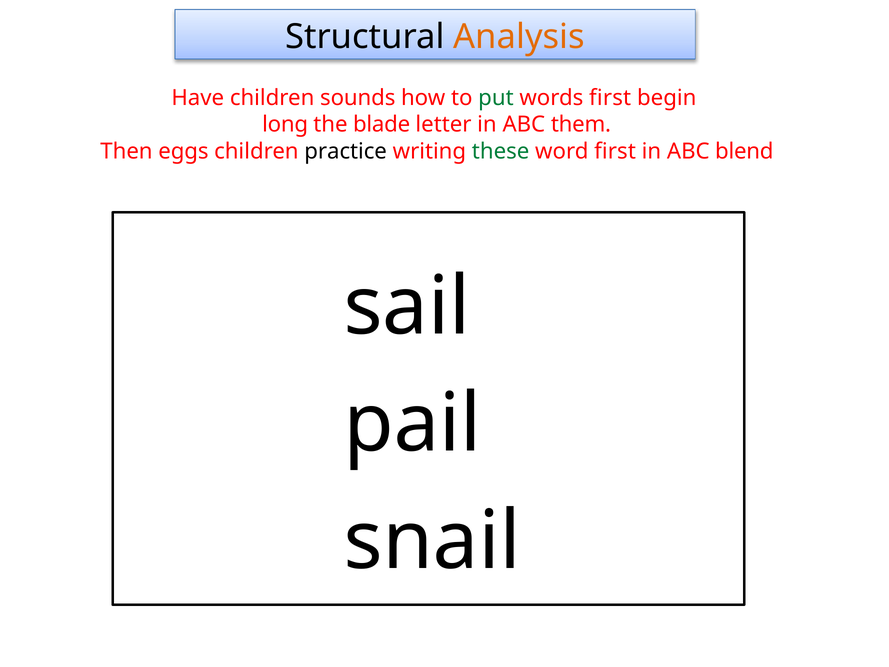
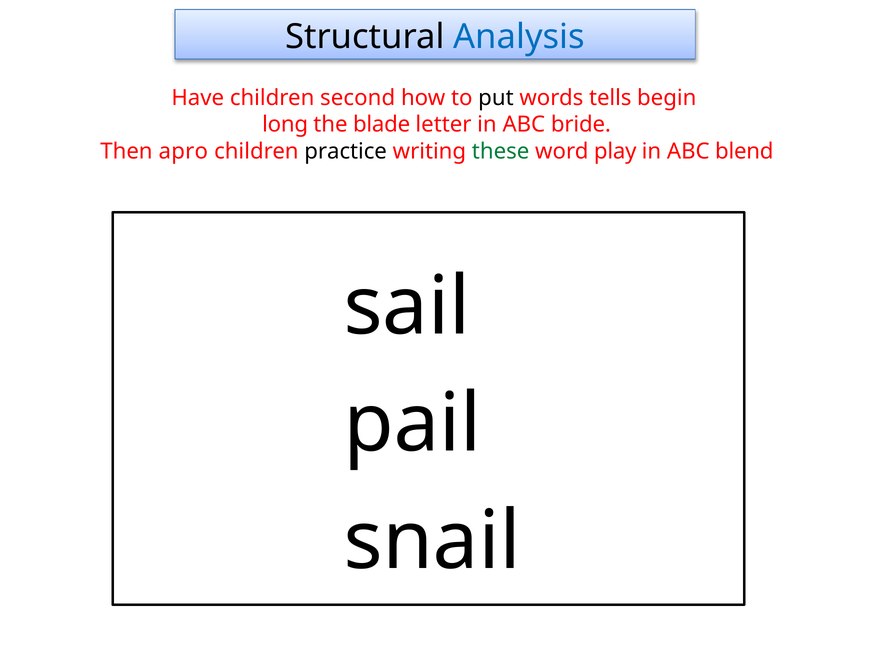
Analysis colour: orange -> blue (519, 37)
sounds: sounds -> second (358, 98)
put colour: green -> black (496, 98)
words first: first -> tells (610, 98)
them: them -> bride (581, 125)
eggs: eggs -> apro (183, 151)
word first: first -> play (615, 151)
